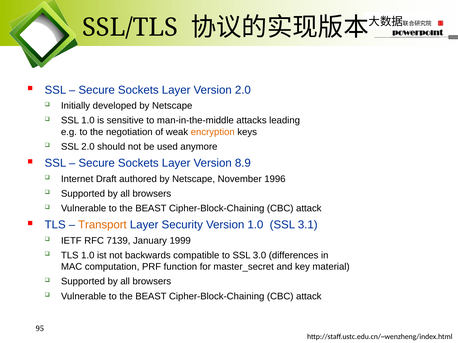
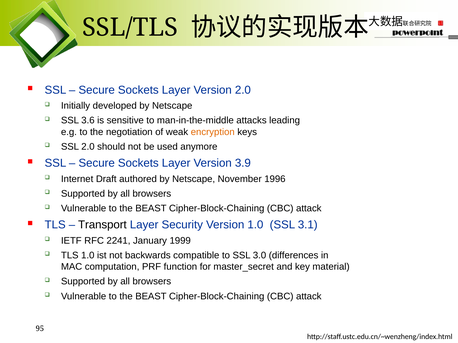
SSL 1.0: 1.0 -> 3.6 (88, 121)
8.9: 8.9 -> 3.9 (243, 163)
Transport colour: orange -> black (102, 225)
7139: 7139 -> 2241 (118, 241)
